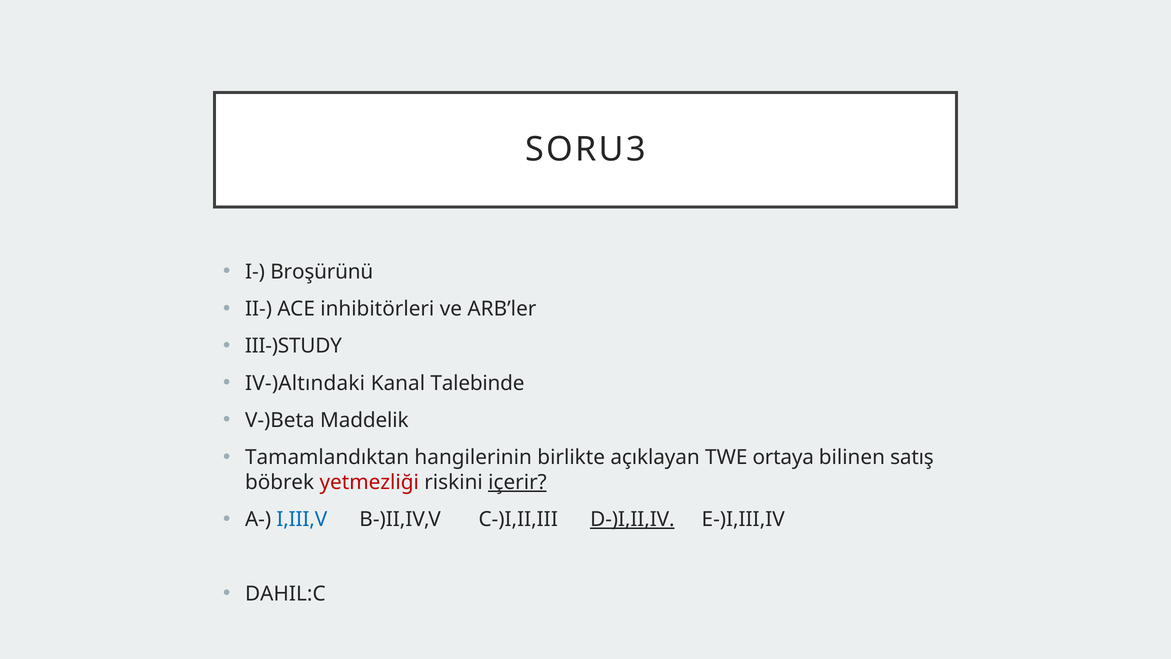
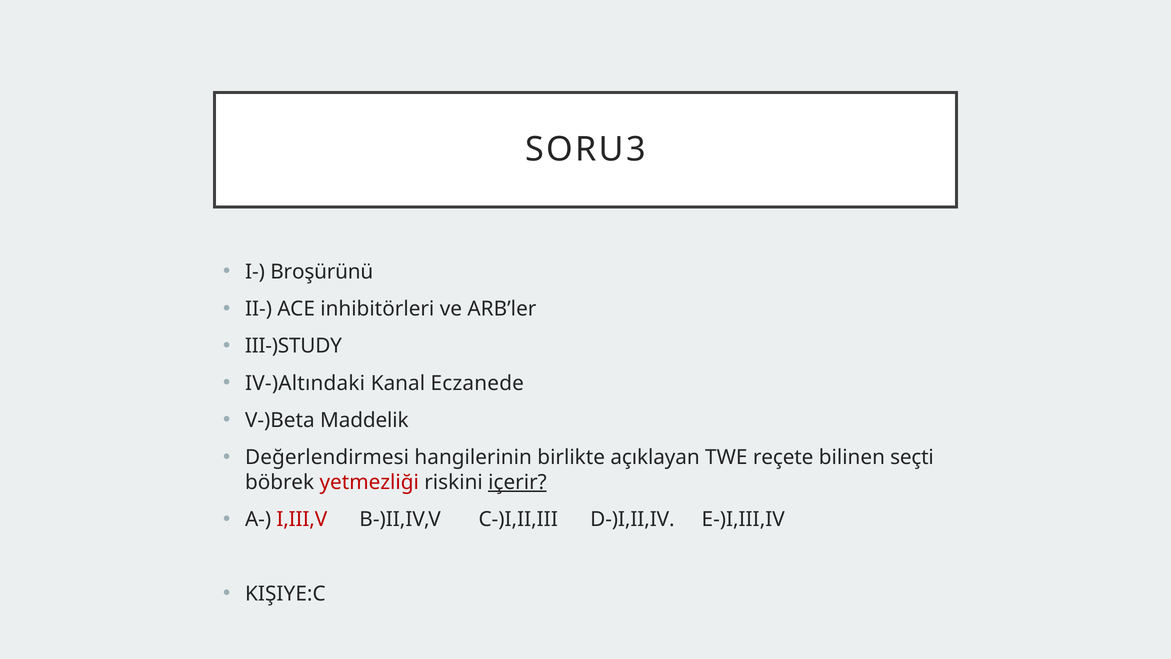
Talebinde: Talebinde -> Eczanede (477, 383)
Tamamlandıktan: Tamamlandıktan -> Değerlendirmesi (327, 457)
ortaya: ortaya -> reçete (783, 457)
satış: satış -> seçti (912, 457)
I,III,V colour: blue -> red (302, 519)
D-)I,II,IV underline: present -> none (632, 519)
DAHIL:C: DAHIL:C -> KIŞIYE:C (285, 593)
